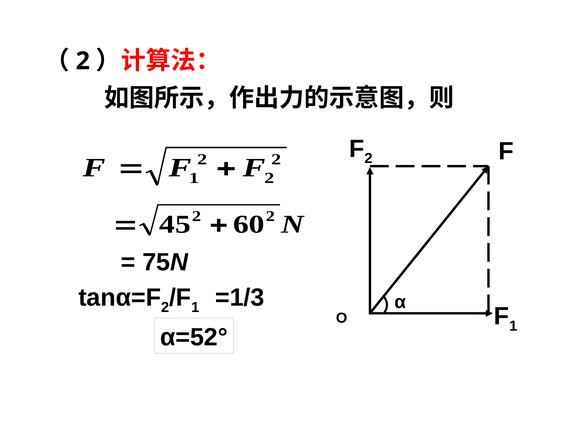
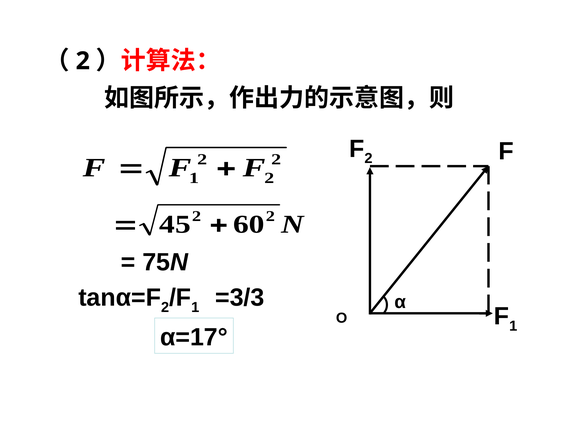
=1/3: =1/3 -> =3/3 (240, 298)
α=52°: α=52° -> α=17° (194, 338)
